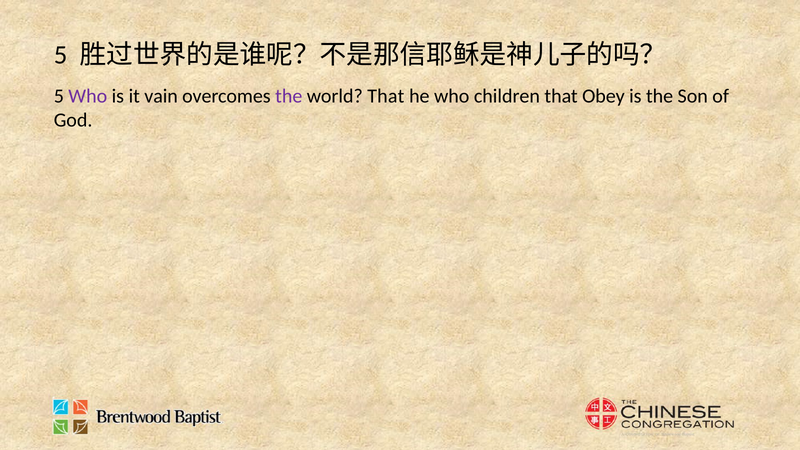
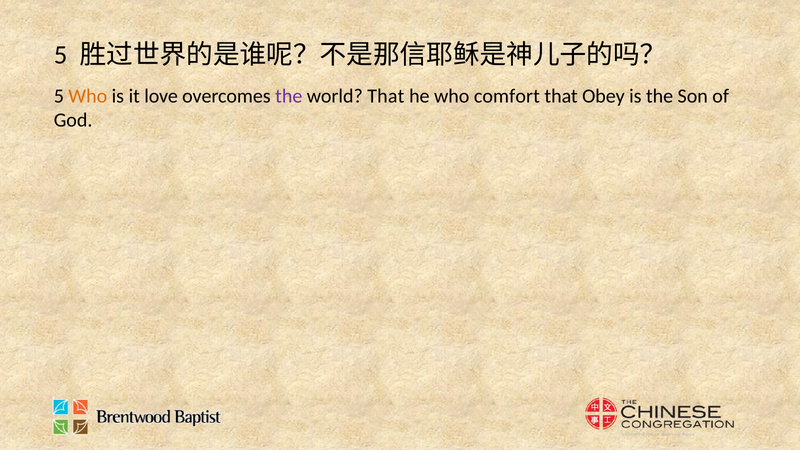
Who colour: purple -> orange (88, 96)
vain: vain -> love (161, 96)
children: children -> comfort (507, 96)
